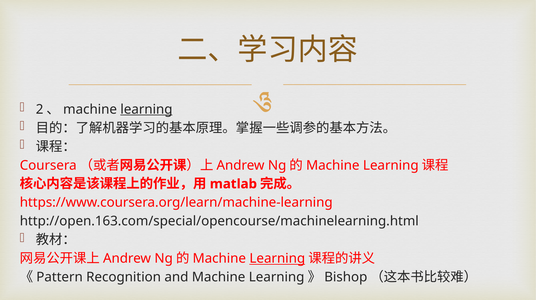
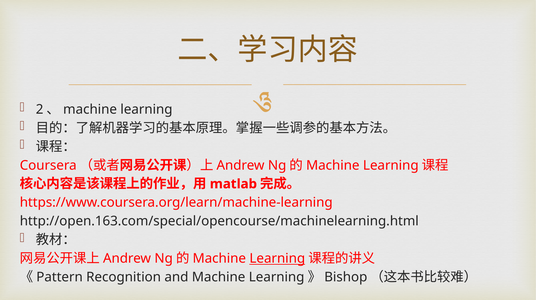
learning underline: present -> none (146, 109)
